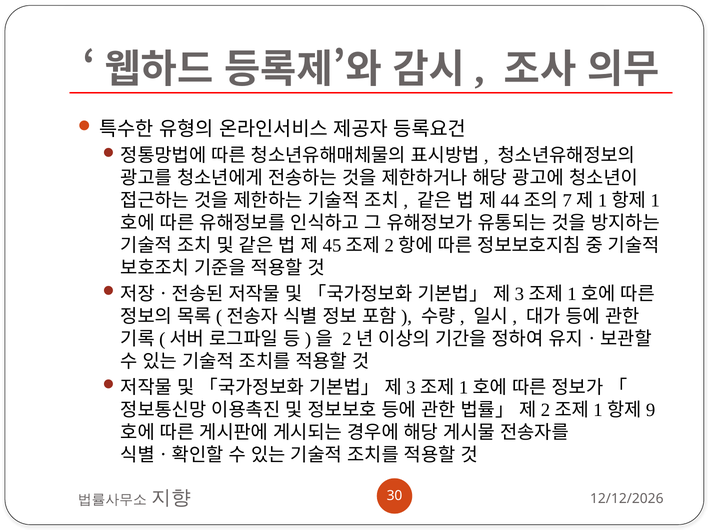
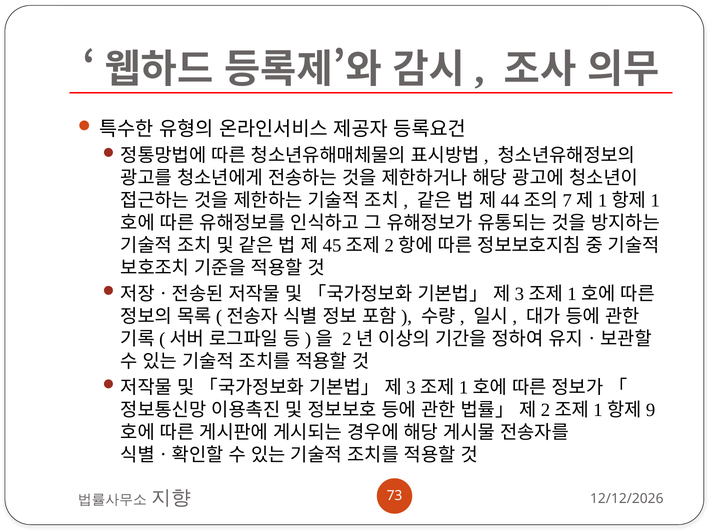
30: 30 -> 73 (394, 496)
